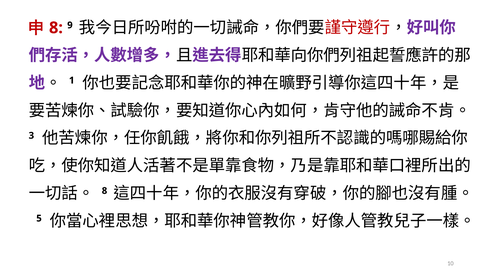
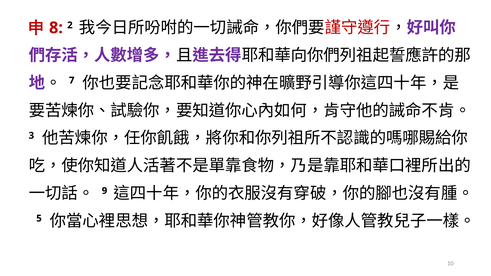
9: 9 -> 2 (70, 25)
1: 1 -> 7 (72, 80)
8: 8 -> 9 (104, 191)
